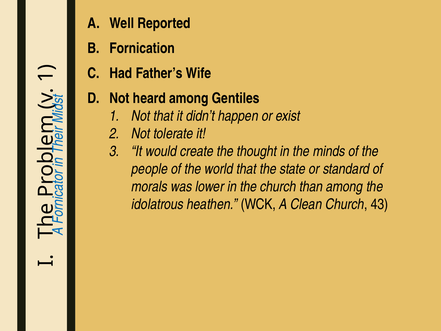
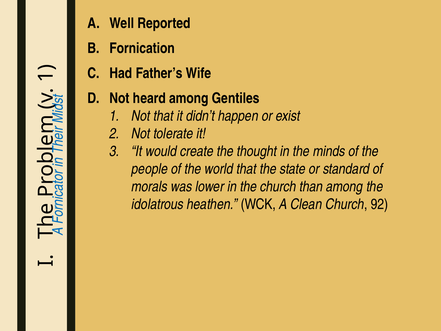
43: 43 -> 92 (379, 204)
